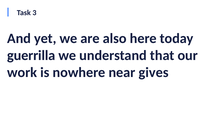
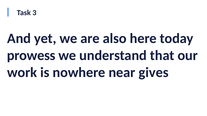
guerrilla: guerrilla -> prowess (31, 56)
